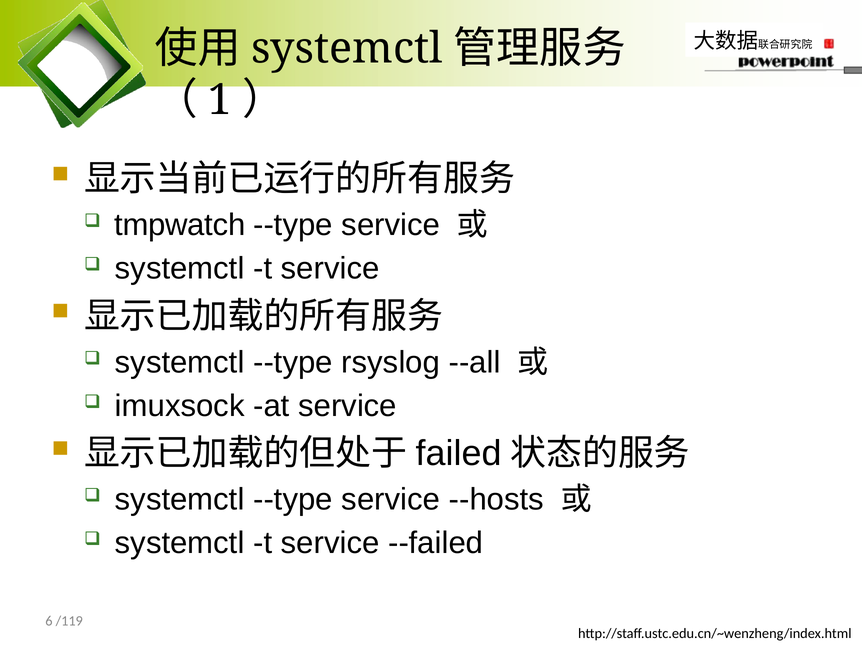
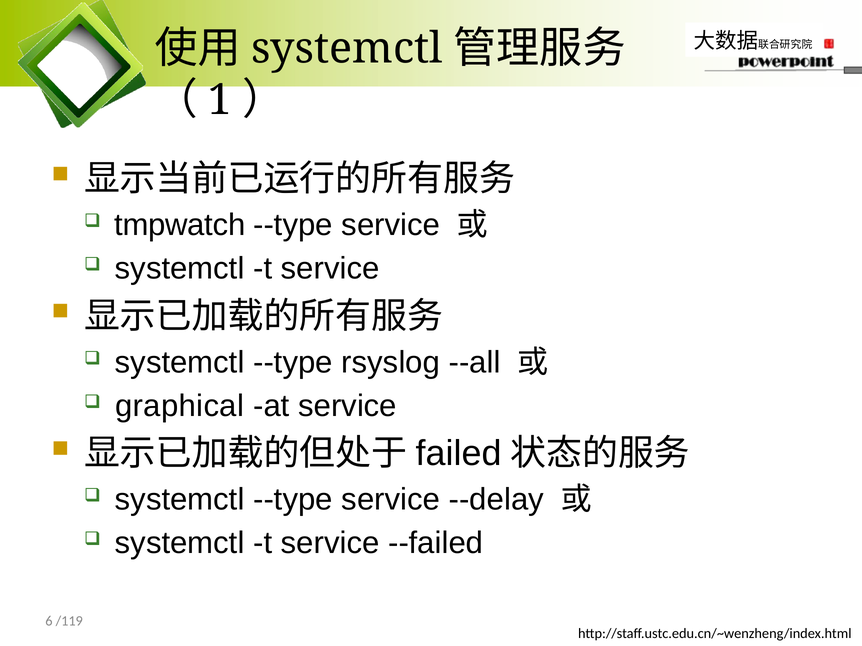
imuxsock: imuxsock -> graphical (180, 406)
--hosts: --hosts -> --delay (496, 500)
